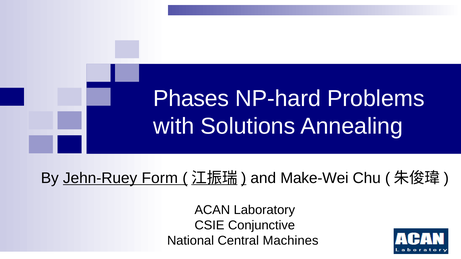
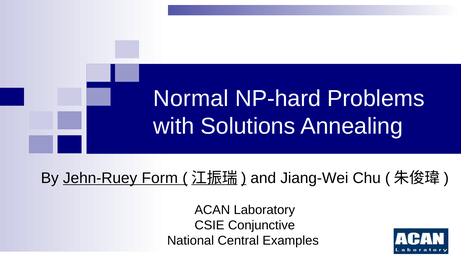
Phases: Phases -> Normal (191, 99)
Make-Wei: Make-Wei -> Jiang-Wei (314, 178)
Machines: Machines -> Examples (291, 241)
